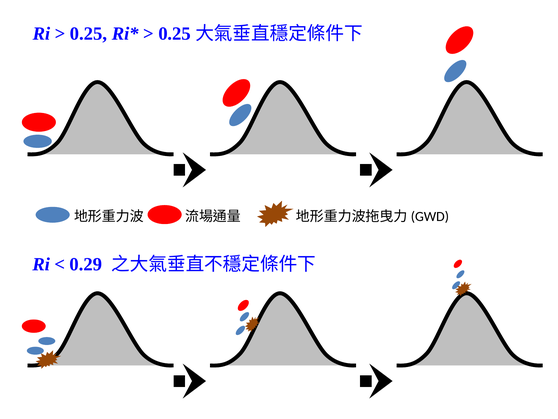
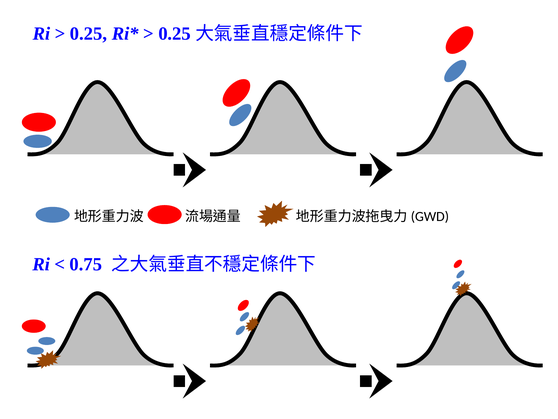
0.29: 0.29 -> 0.75 (86, 264)
